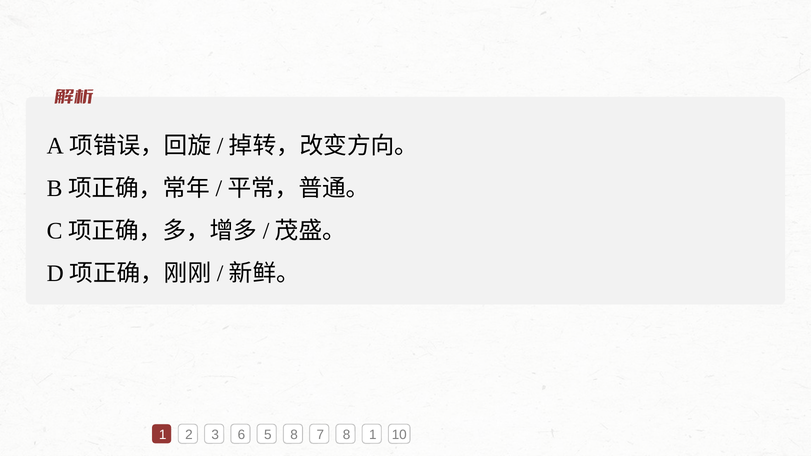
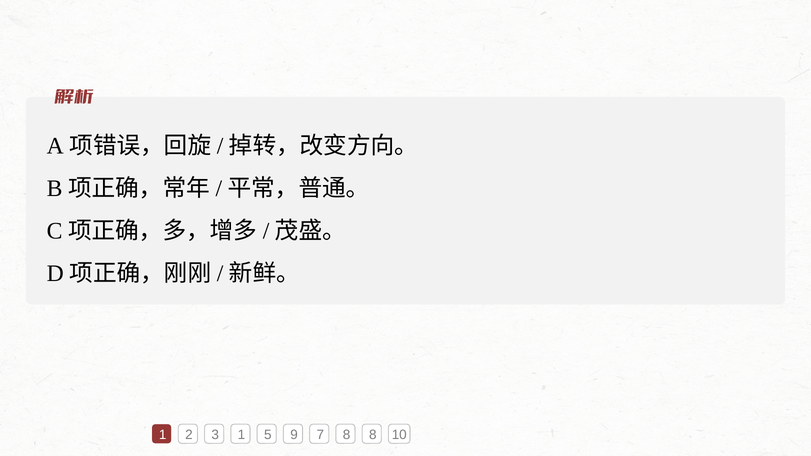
3 6: 6 -> 1 (241, 435)
5 8: 8 -> 9 (294, 435)
8 1: 1 -> 8 (373, 435)
